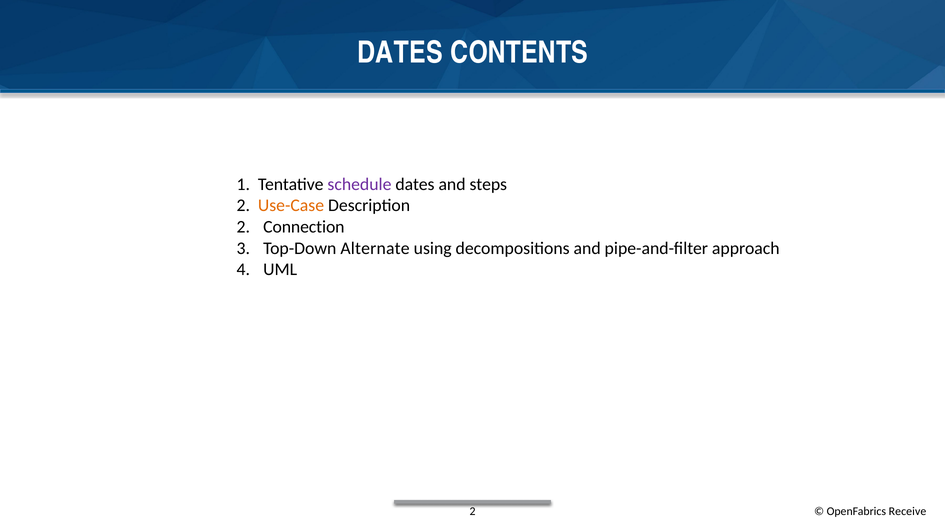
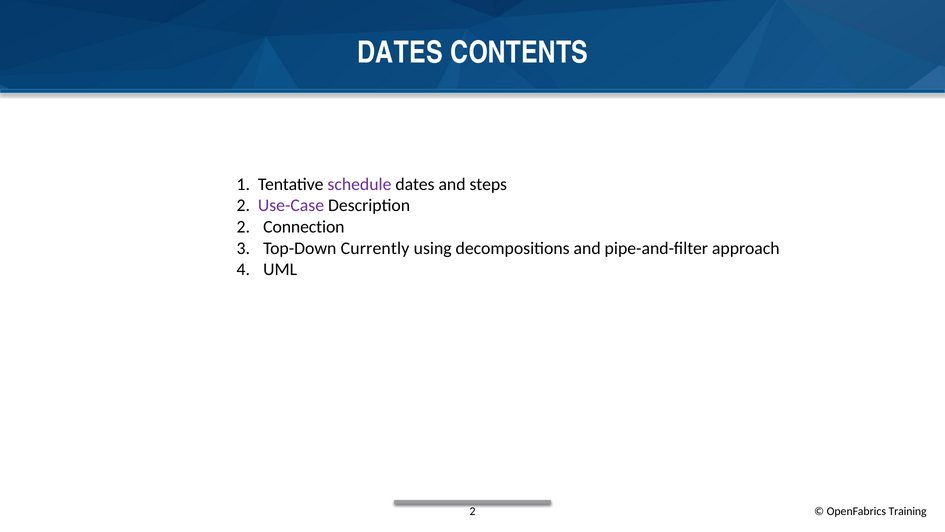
Use-Case colour: orange -> purple (291, 205)
Alternate: Alternate -> Currently (375, 248)
Receive: Receive -> Training (908, 511)
